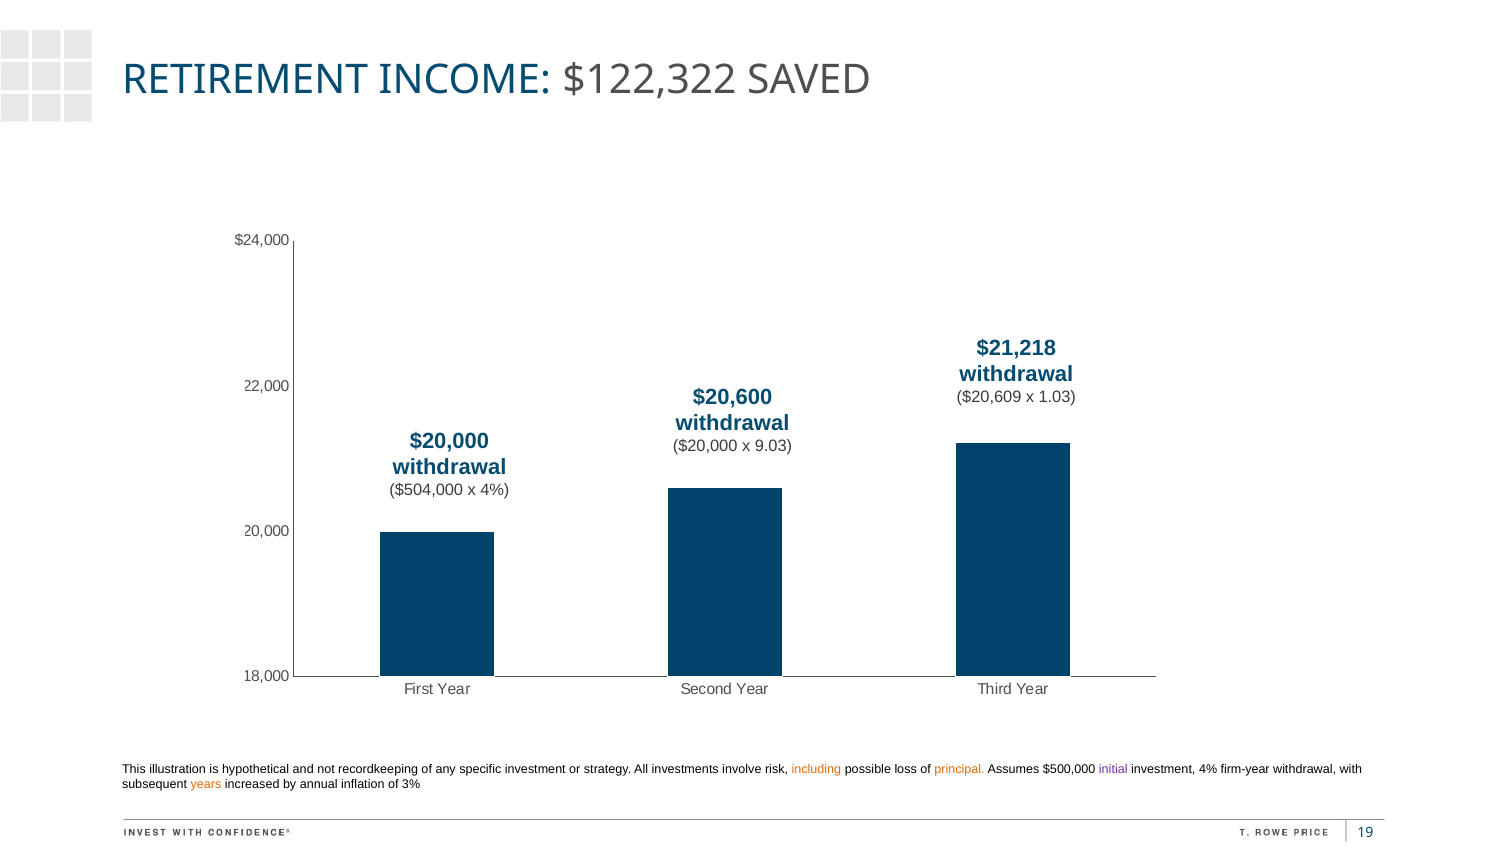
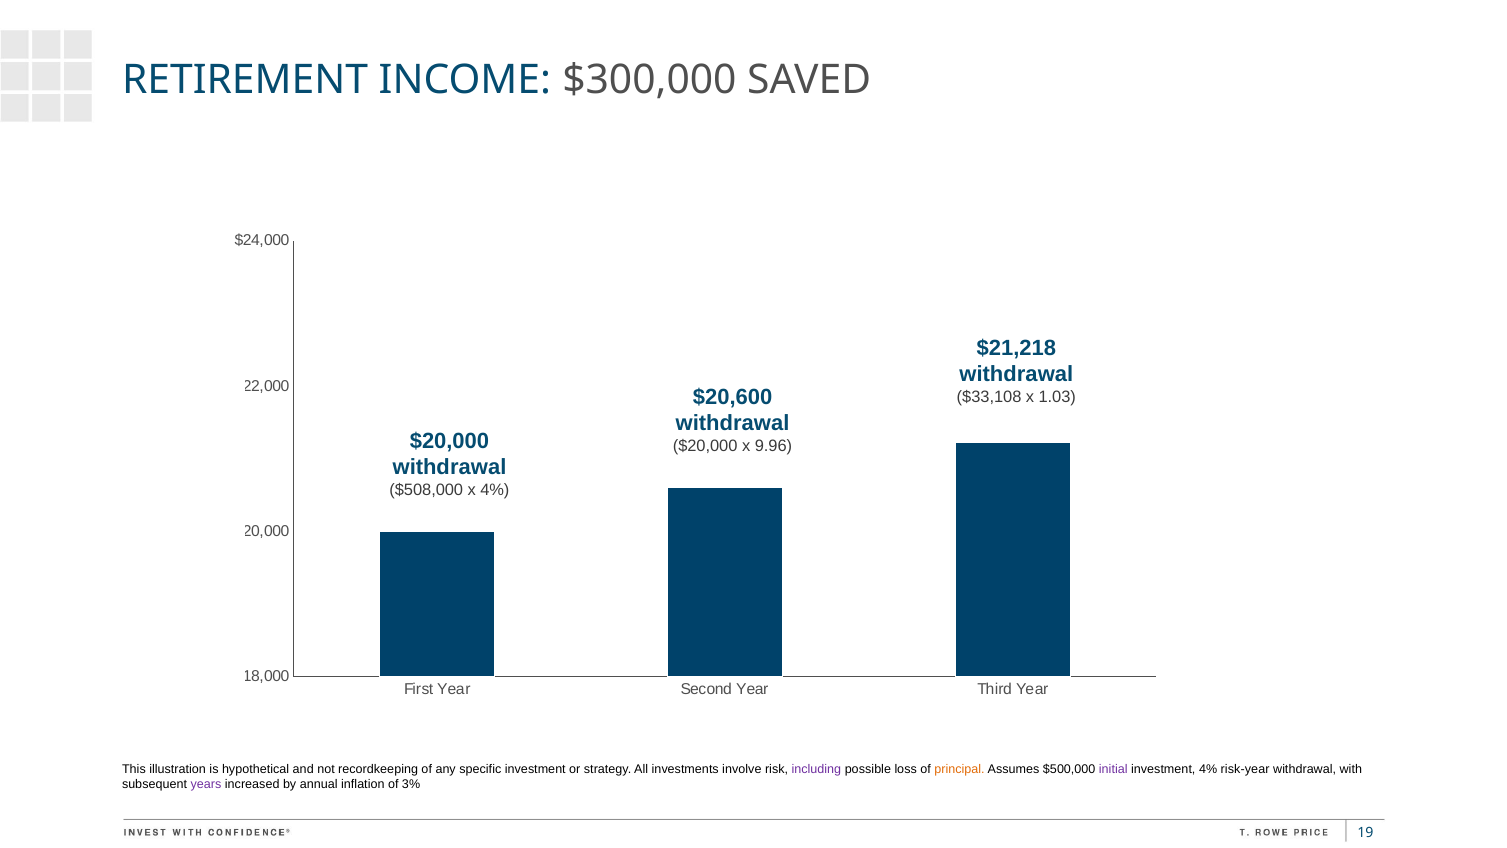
$122,322: $122,322 -> $300,000 (649, 80)
$20,609: $20,609 -> $33,108 (989, 397)
9.03: 9.03 -> 9.96 (773, 446)
$504,000: $504,000 -> $508,000 (426, 490)
including colour: orange -> purple (816, 769)
firm-year: firm-year -> risk-year (1245, 769)
years colour: orange -> purple (206, 784)
